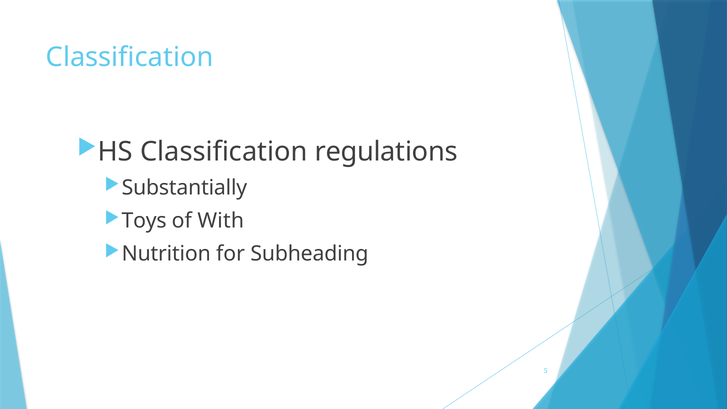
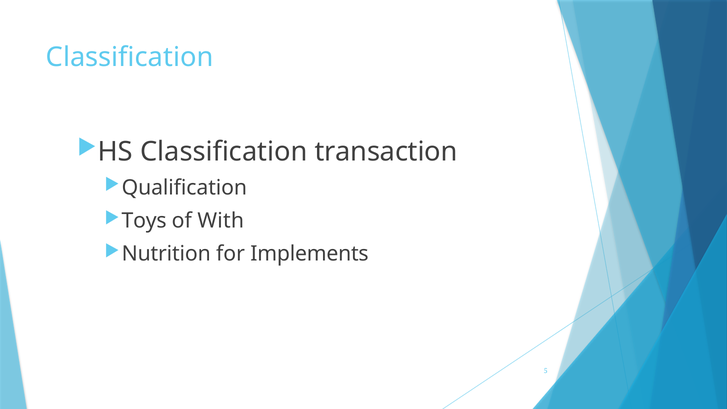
regulations: regulations -> transaction (386, 152)
Substantially: Substantially -> Qualification (184, 188)
Subheading: Subheading -> Implements (310, 254)
